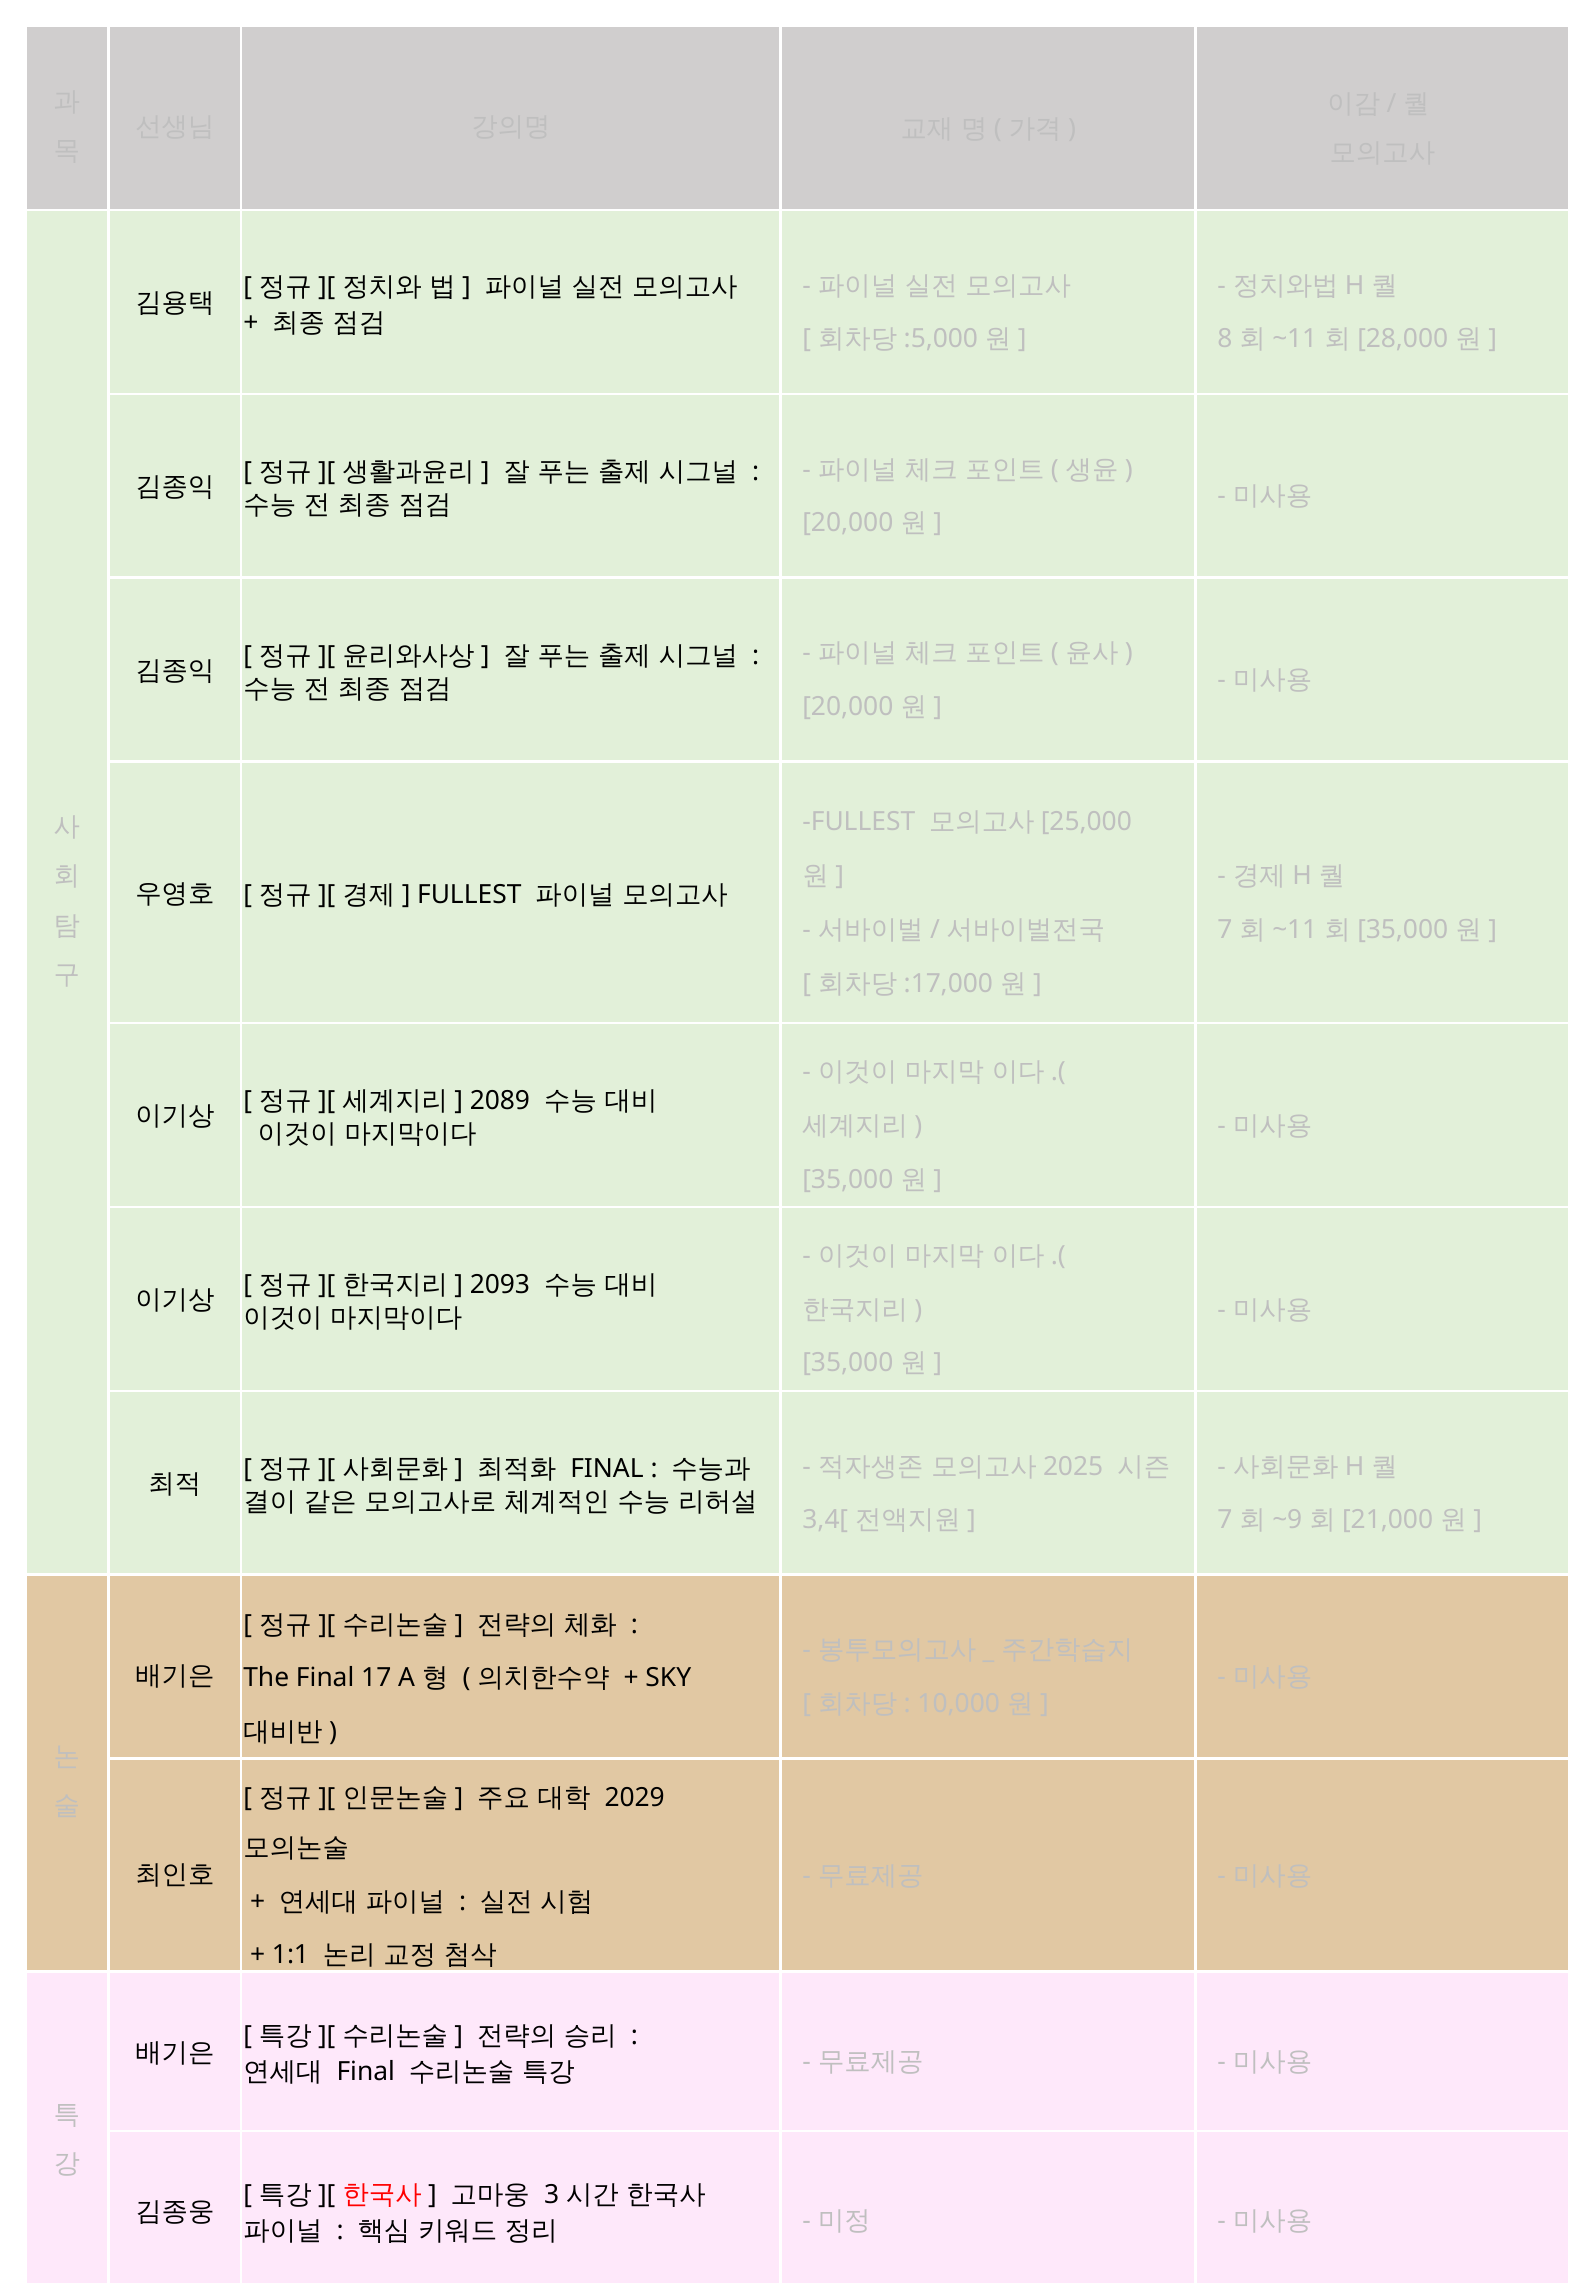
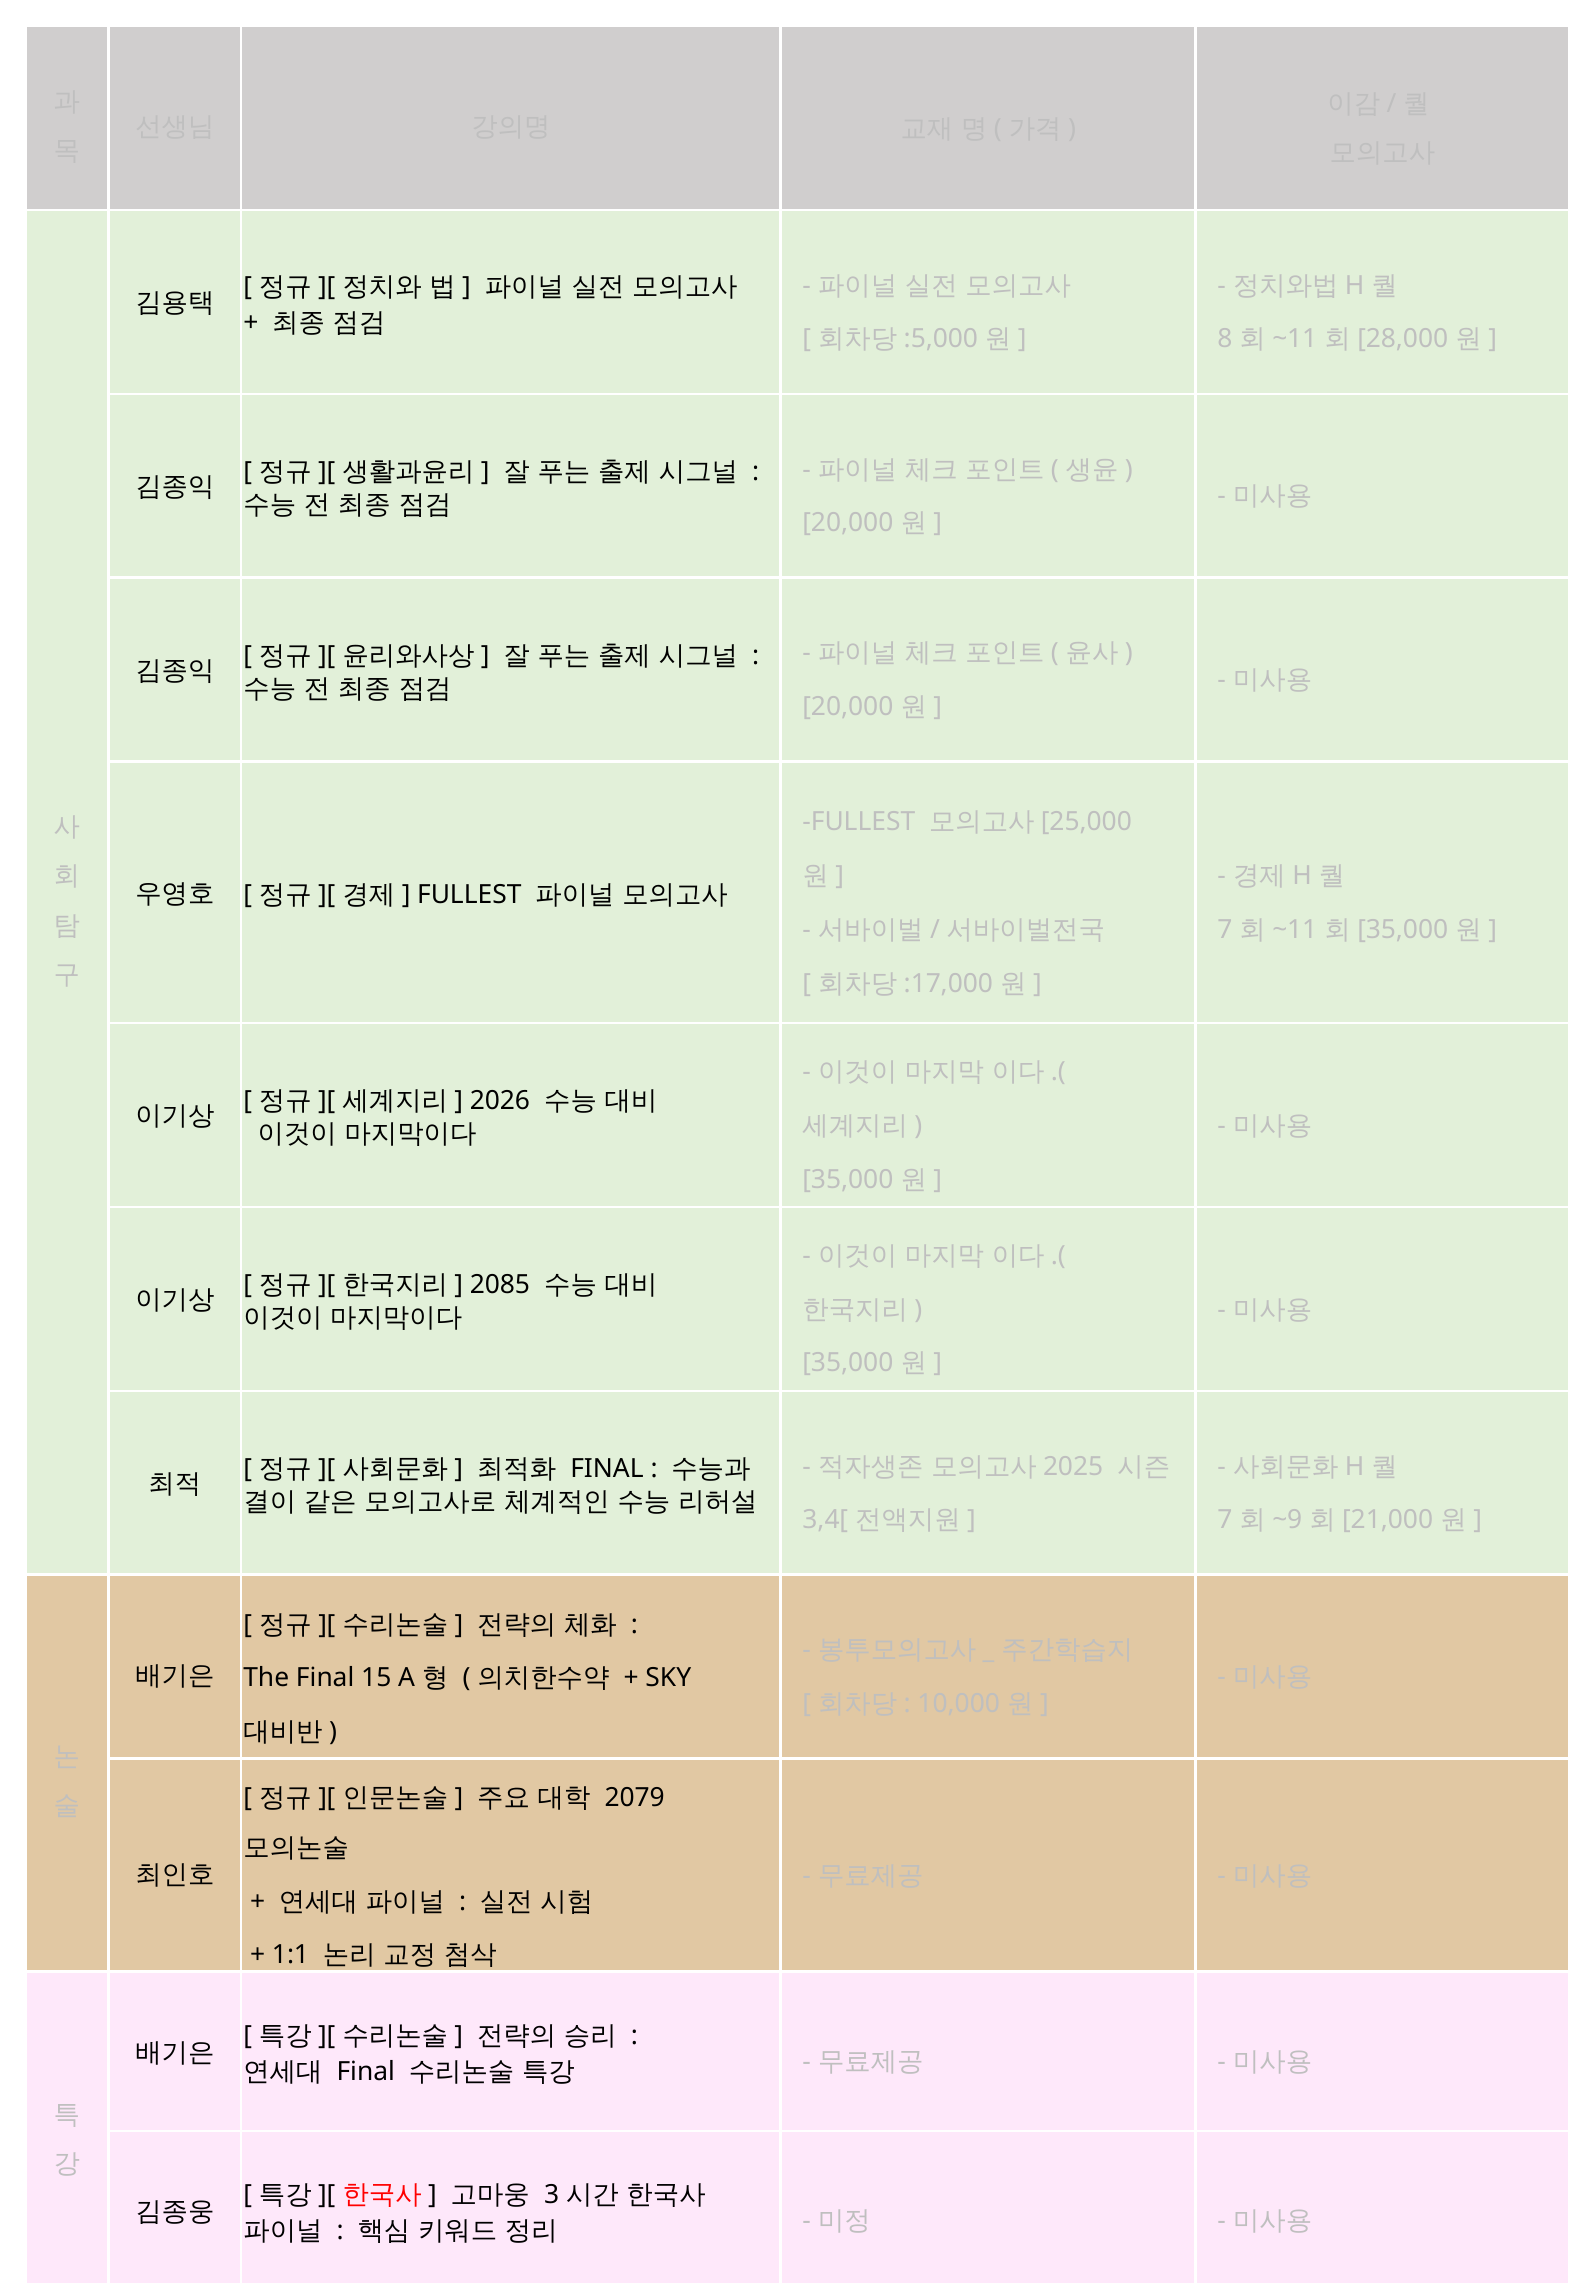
2089: 2089 -> 2026 (500, 1101)
2093: 2093 -> 2085 (500, 1285)
17: 17 -> 15 (376, 1679)
2029: 2029 -> 2079 (635, 1799)
